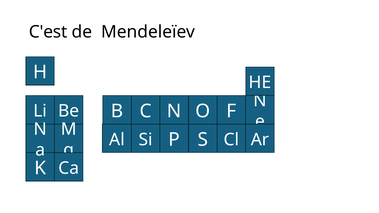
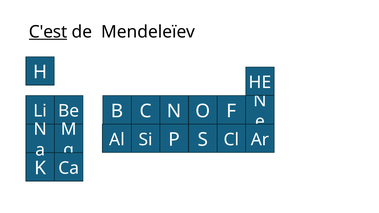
C'est underline: none -> present (48, 32)
